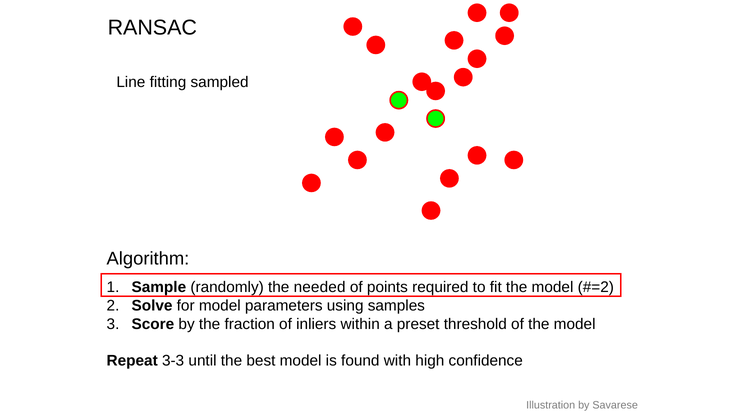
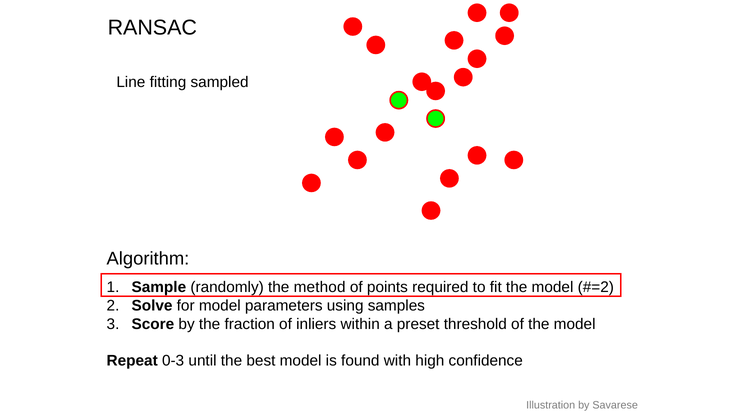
needed: needed -> method (320, 287)
3-3: 3-3 -> 0-3 (173, 361)
